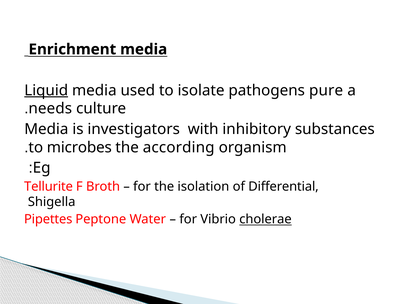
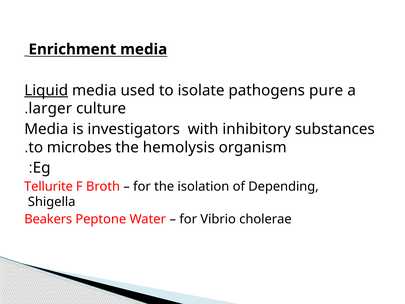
needs: needs -> larger (50, 109)
according: according -> hemolysis (179, 147)
Differential: Differential -> Depending (283, 186)
Pipettes: Pipettes -> Beakers (48, 219)
cholerae underline: present -> none (265, 219)
